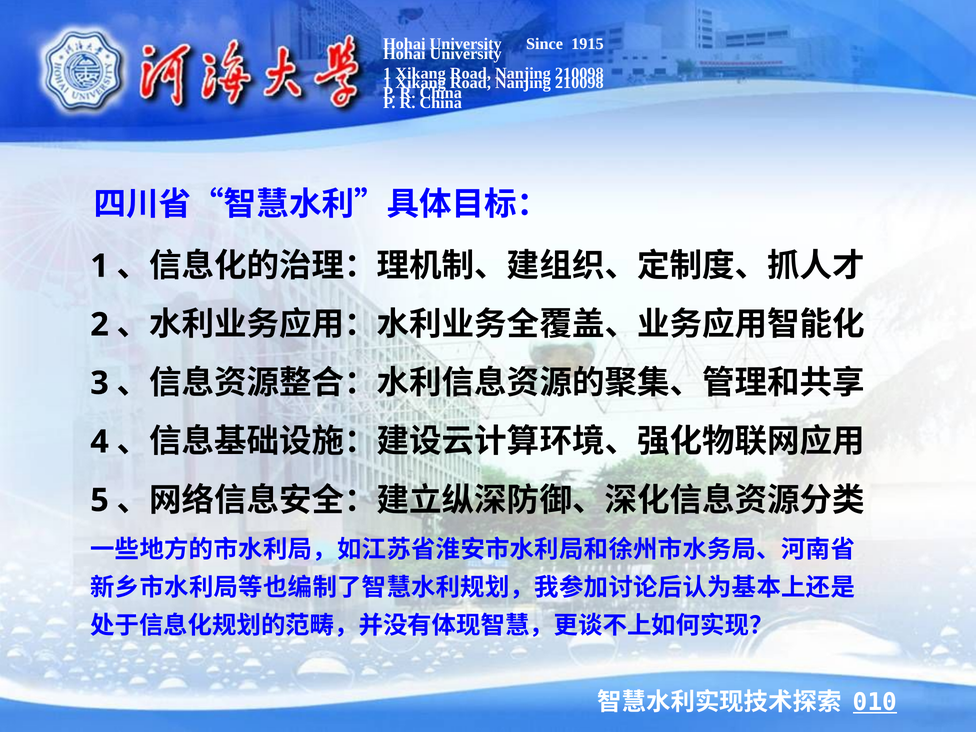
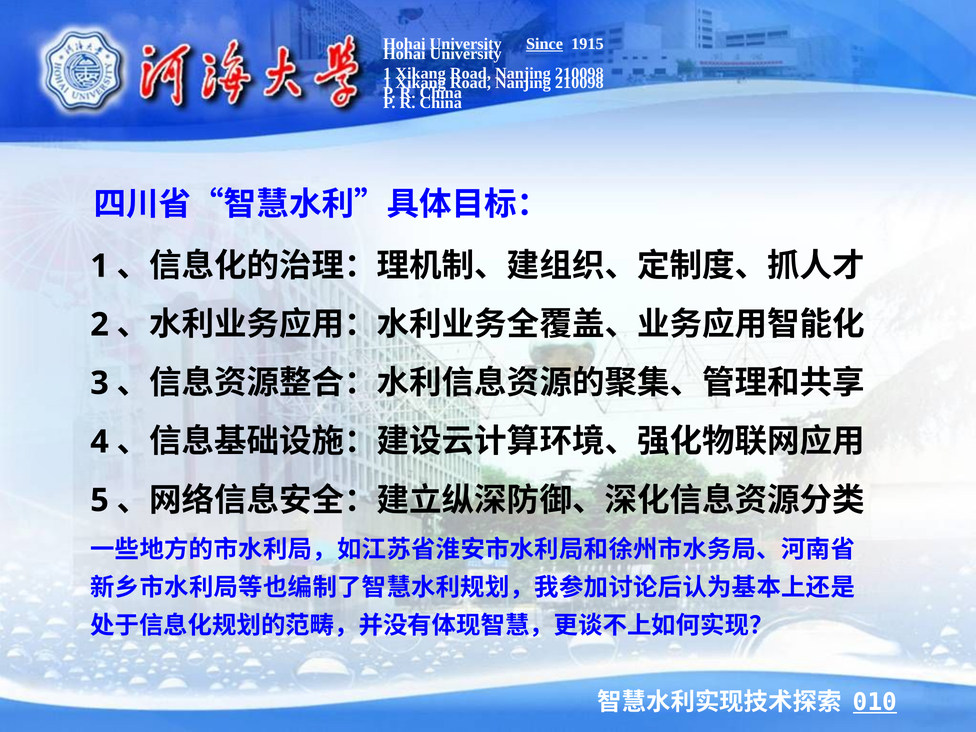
Since underline: none -> present (544, 44)
